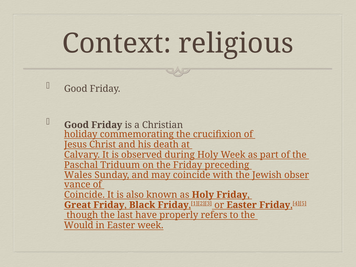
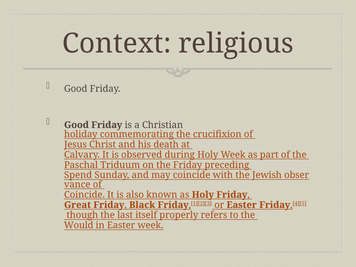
Wales: Wales -> Spend (78, 175)
have: have -> itself (146, 215)
